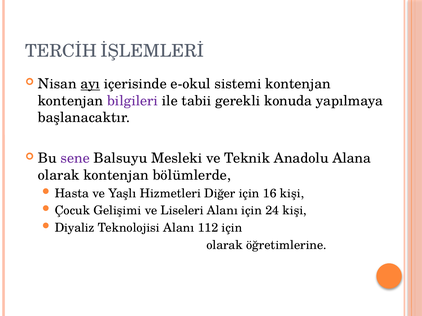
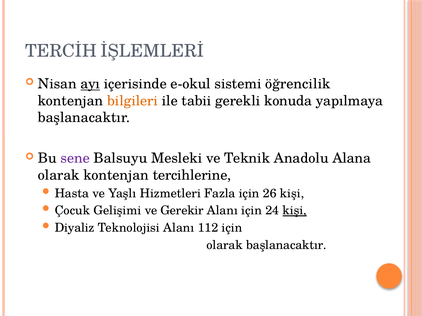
sistemi kontenjan: kontenjan -> öğrencilik (298, 84)
bilgileri colour: purple -> orange (133, 101)
bölümlerde: bölümlerde -> tercihlerine (192, 175)
Diğer: Diğer -> Fazla (220, 194)
16: 16 -> 26 (270, 194)
Liseleri: Liseleri -> Gerekir (182, 211)
kişi underline: none -> present (295, 211)
olarak öğretimlerine: öğretimlerine -> başlanacaktır (286, 245)
